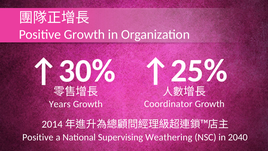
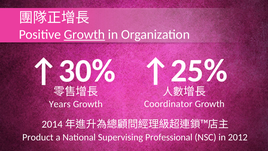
Growth underline: none -> present (84, 34)
Positive: Positive -> Product (38, 137)
Weathering: Weathering -> Professional (169, 137)
2040: 2040 -> 2012 (238, 137)
